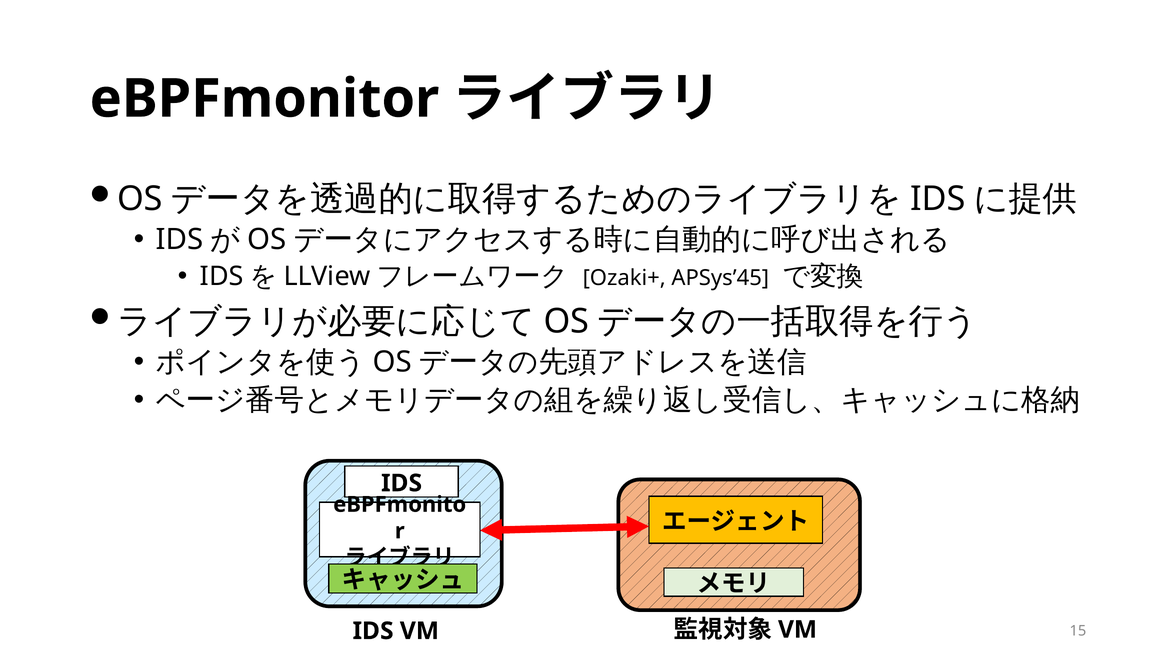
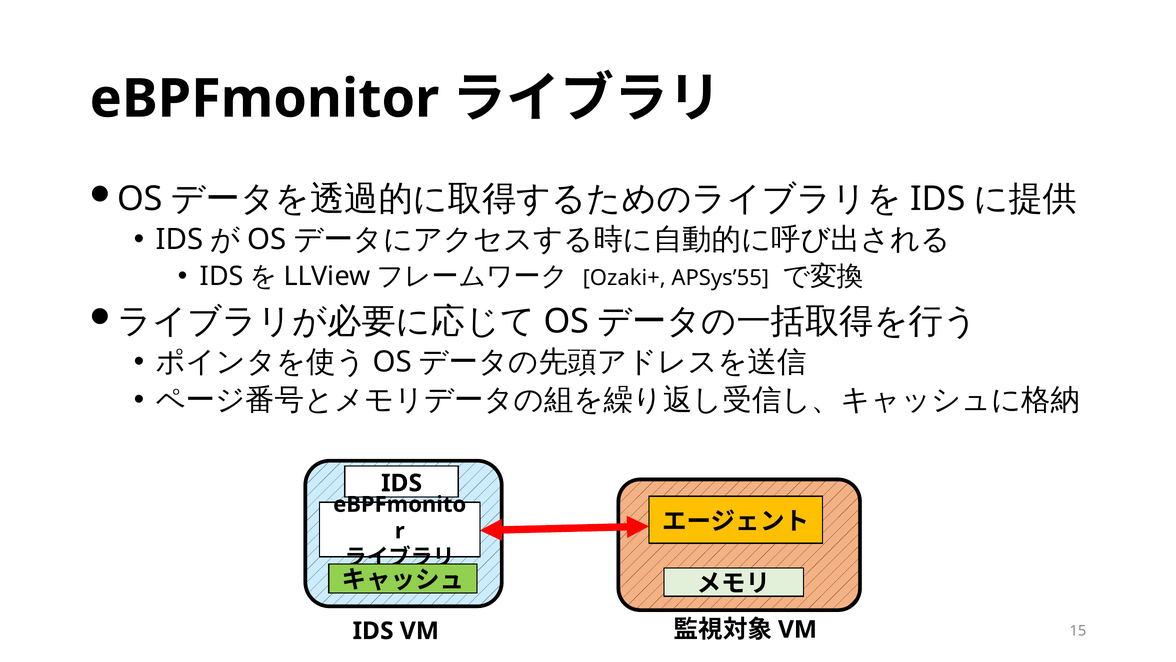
APSys’45: APSys’45 -> APSys’55 (720, 278)
